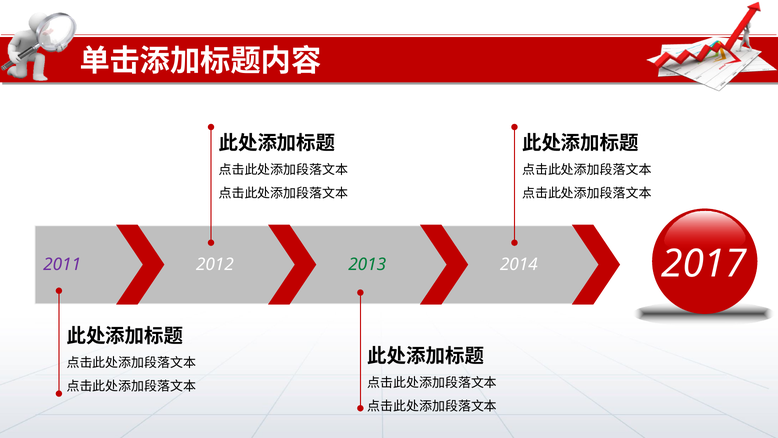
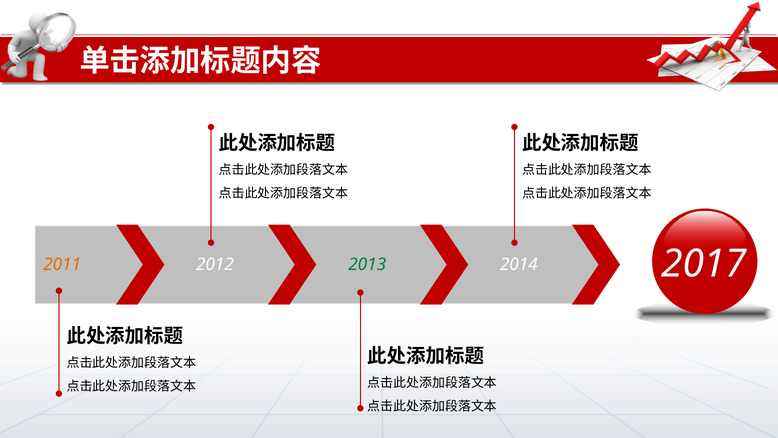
2011 colour: purple -> orange (62, 264)
